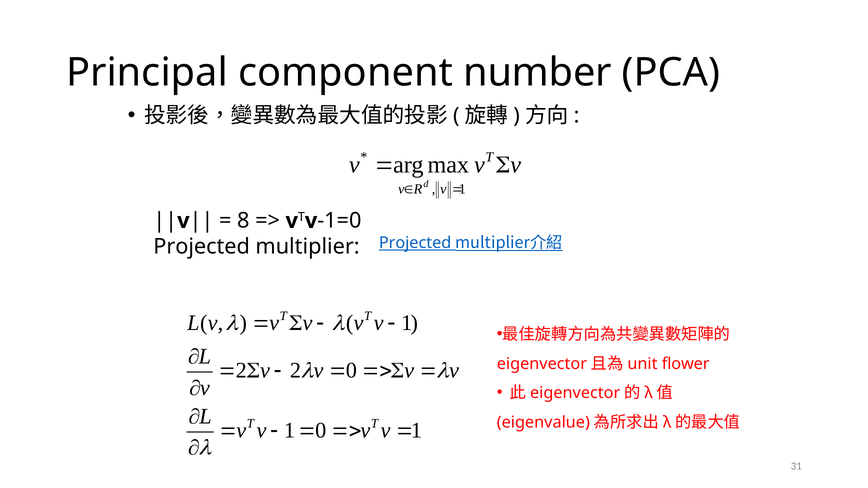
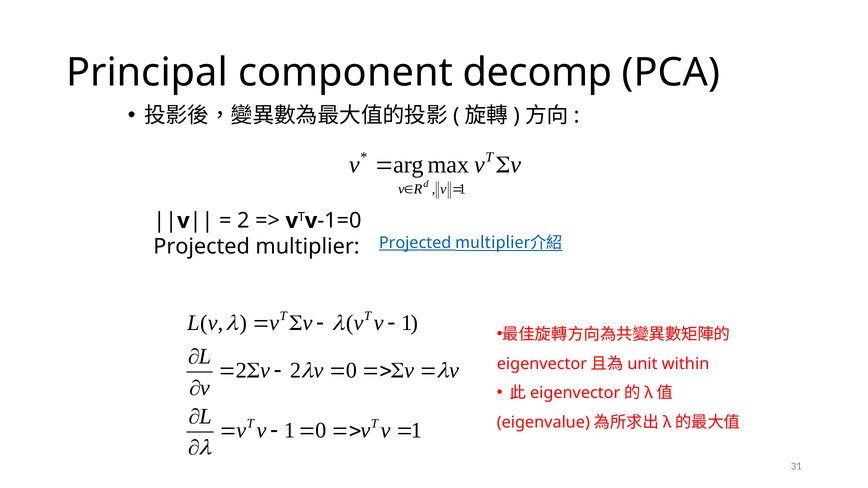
number: number -> decomp (538, 73)
8: 8 -> 2 (243, 221)
flower: flower -> within (686, 364)
